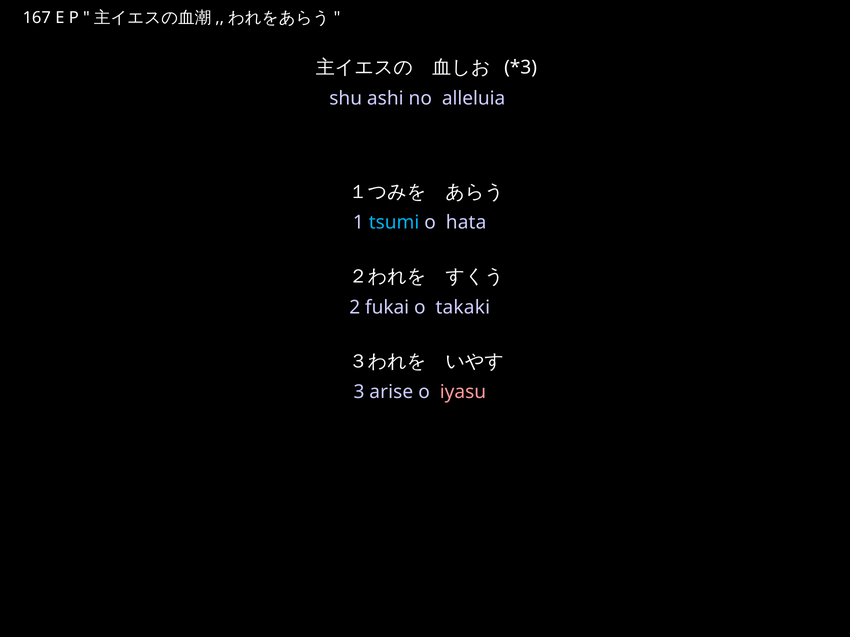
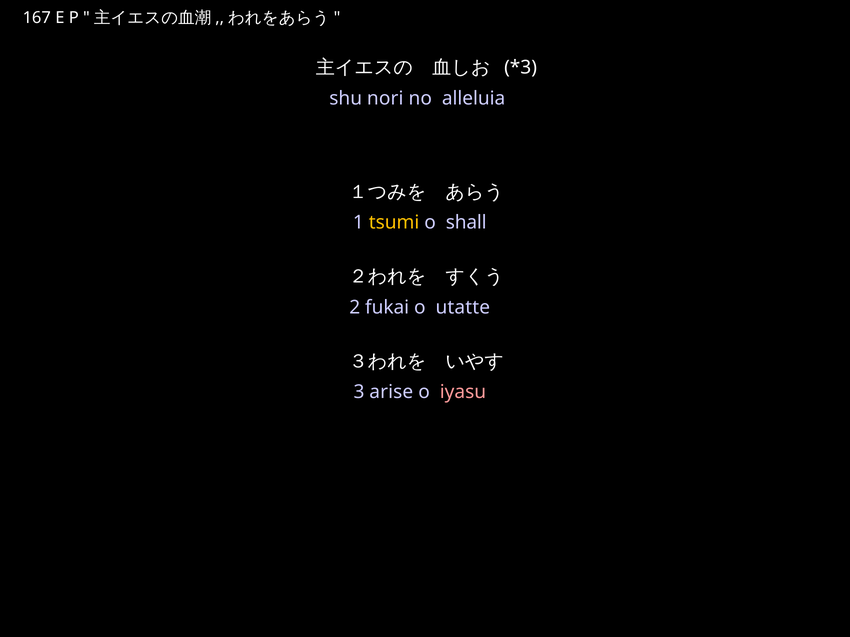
ashi: ashi -> nori (385, 98)
tsumi colour: light blue -> yellow (394, 223)
hata: hata -> shall (466, 223)
takaki: takaki -> utatte (463, 308)
